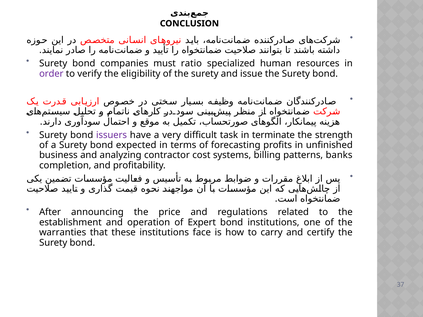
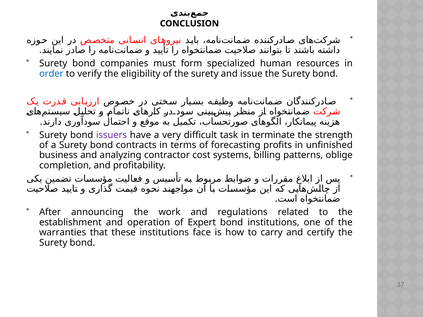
ratio: ratio -> form (191, 64)
order colour: purple -> blue (51, 74)
expected: expected -> contracts (136, 145)
banks: banks -> oblige (339, 155)
price: price -> work (169, 212)
